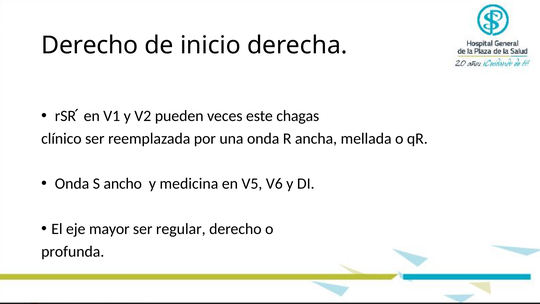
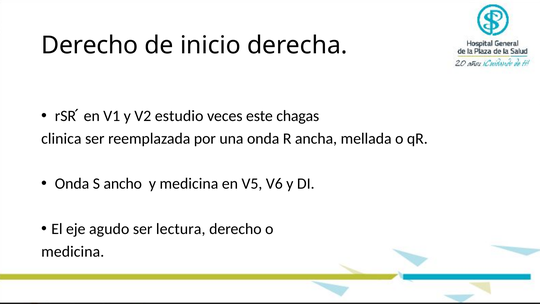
pueden: pueden -> estudio (179, 116)
clínico: clínico -> clinica (61, 138)
mayor: mayor -> agudo (109, 229)
regular: regular -> lectura (181, 229)
profunda: profunda -> medicina (73, 251)
